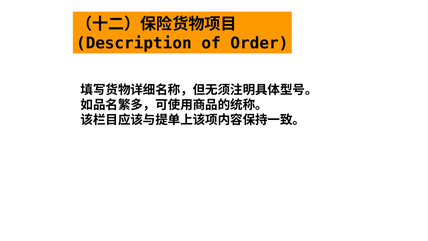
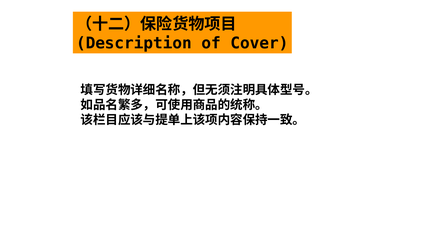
Order: Order -> Cover (259, 43)
